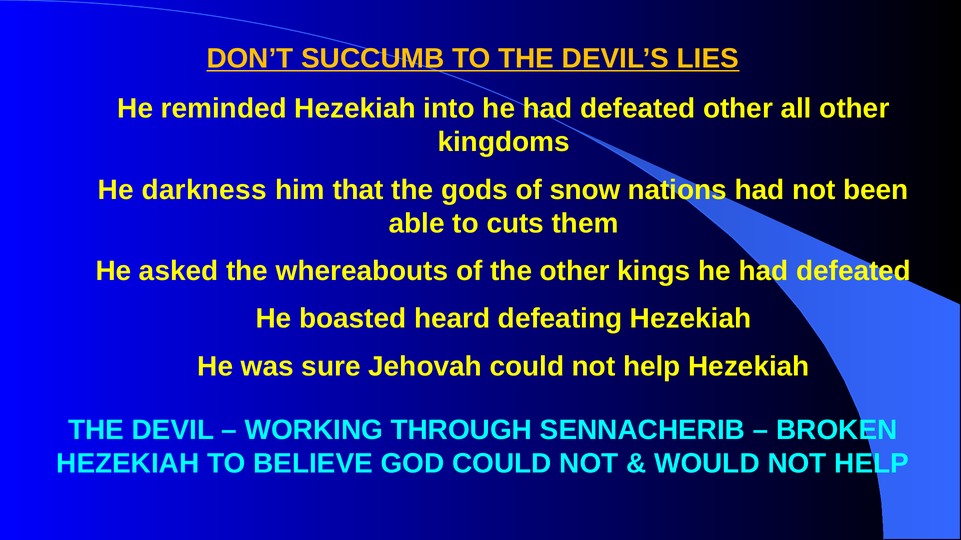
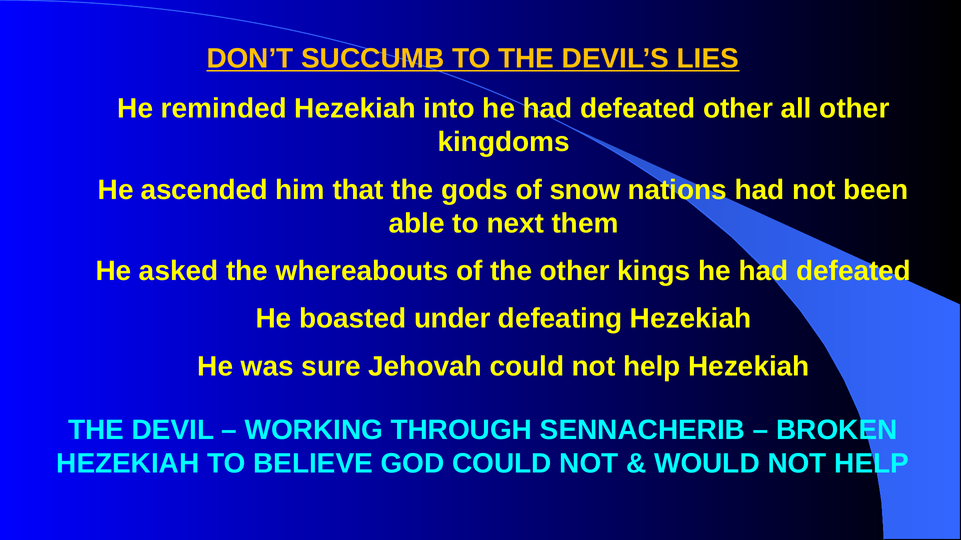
darkness: darkness -> ascended (204, 190)
cuts: cuts -> next (515, 224)
heard: heard -> under (452, 319)
